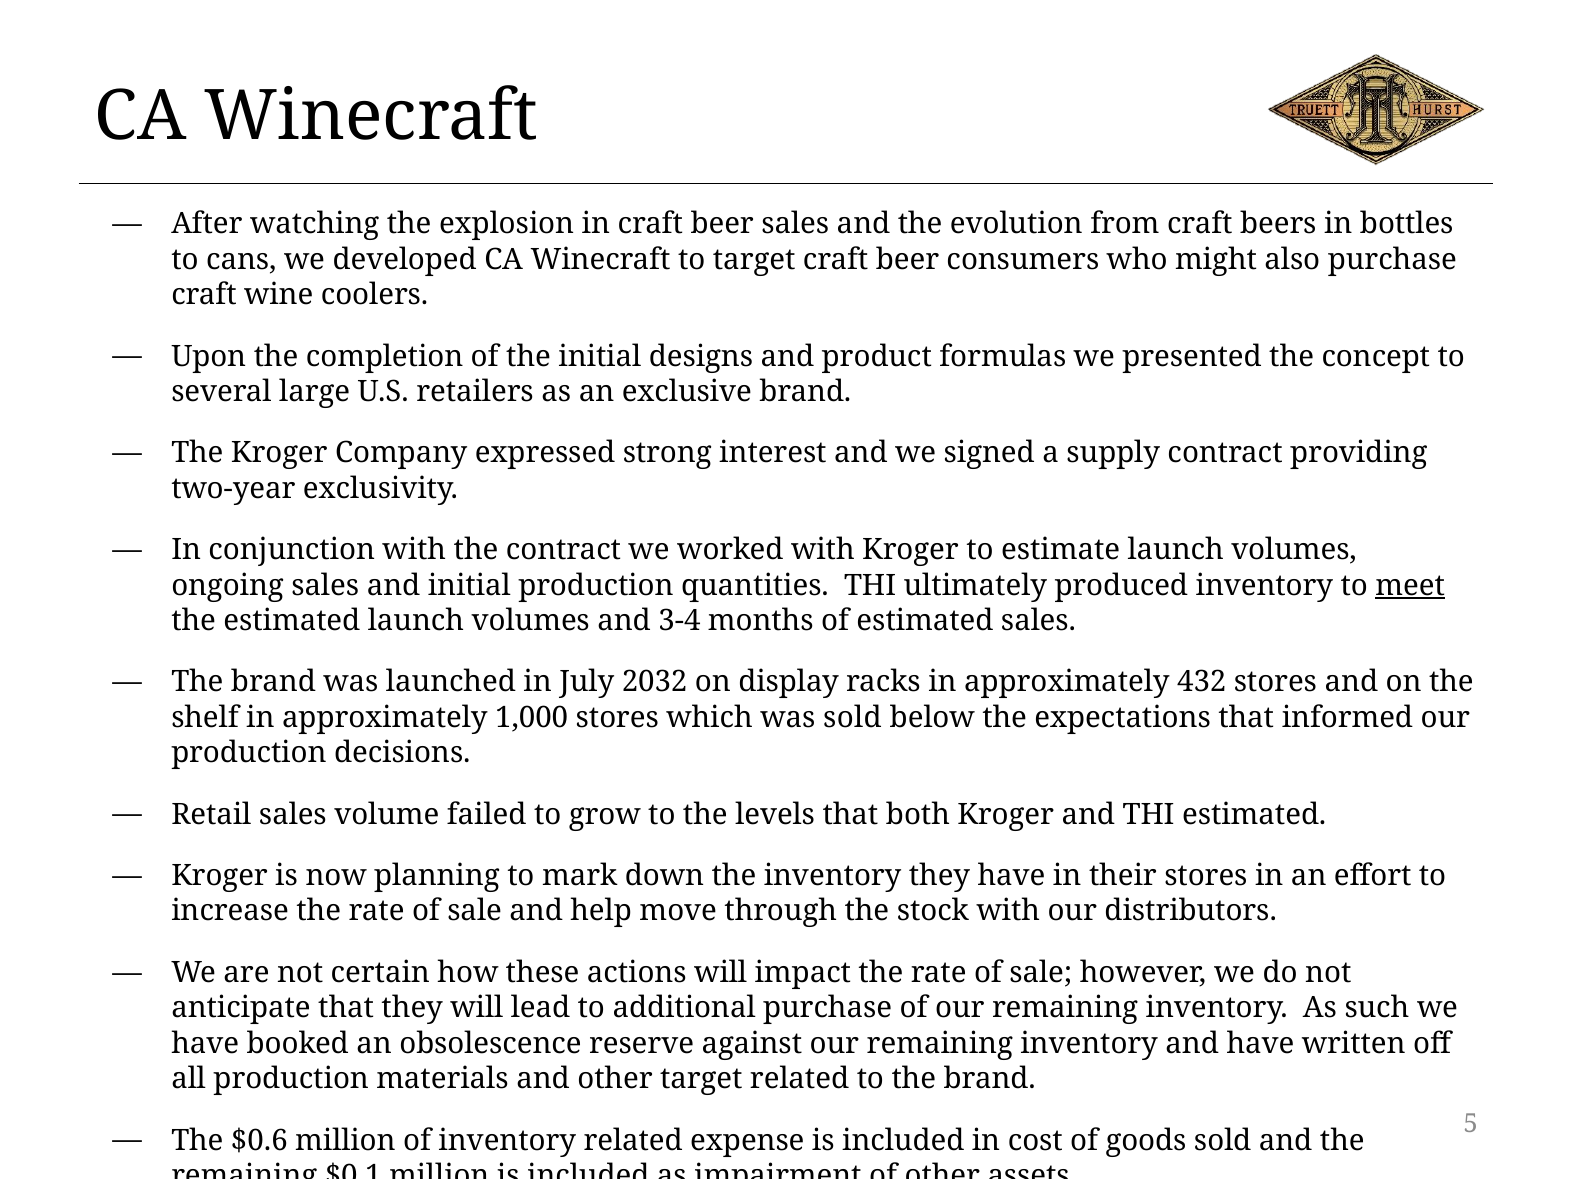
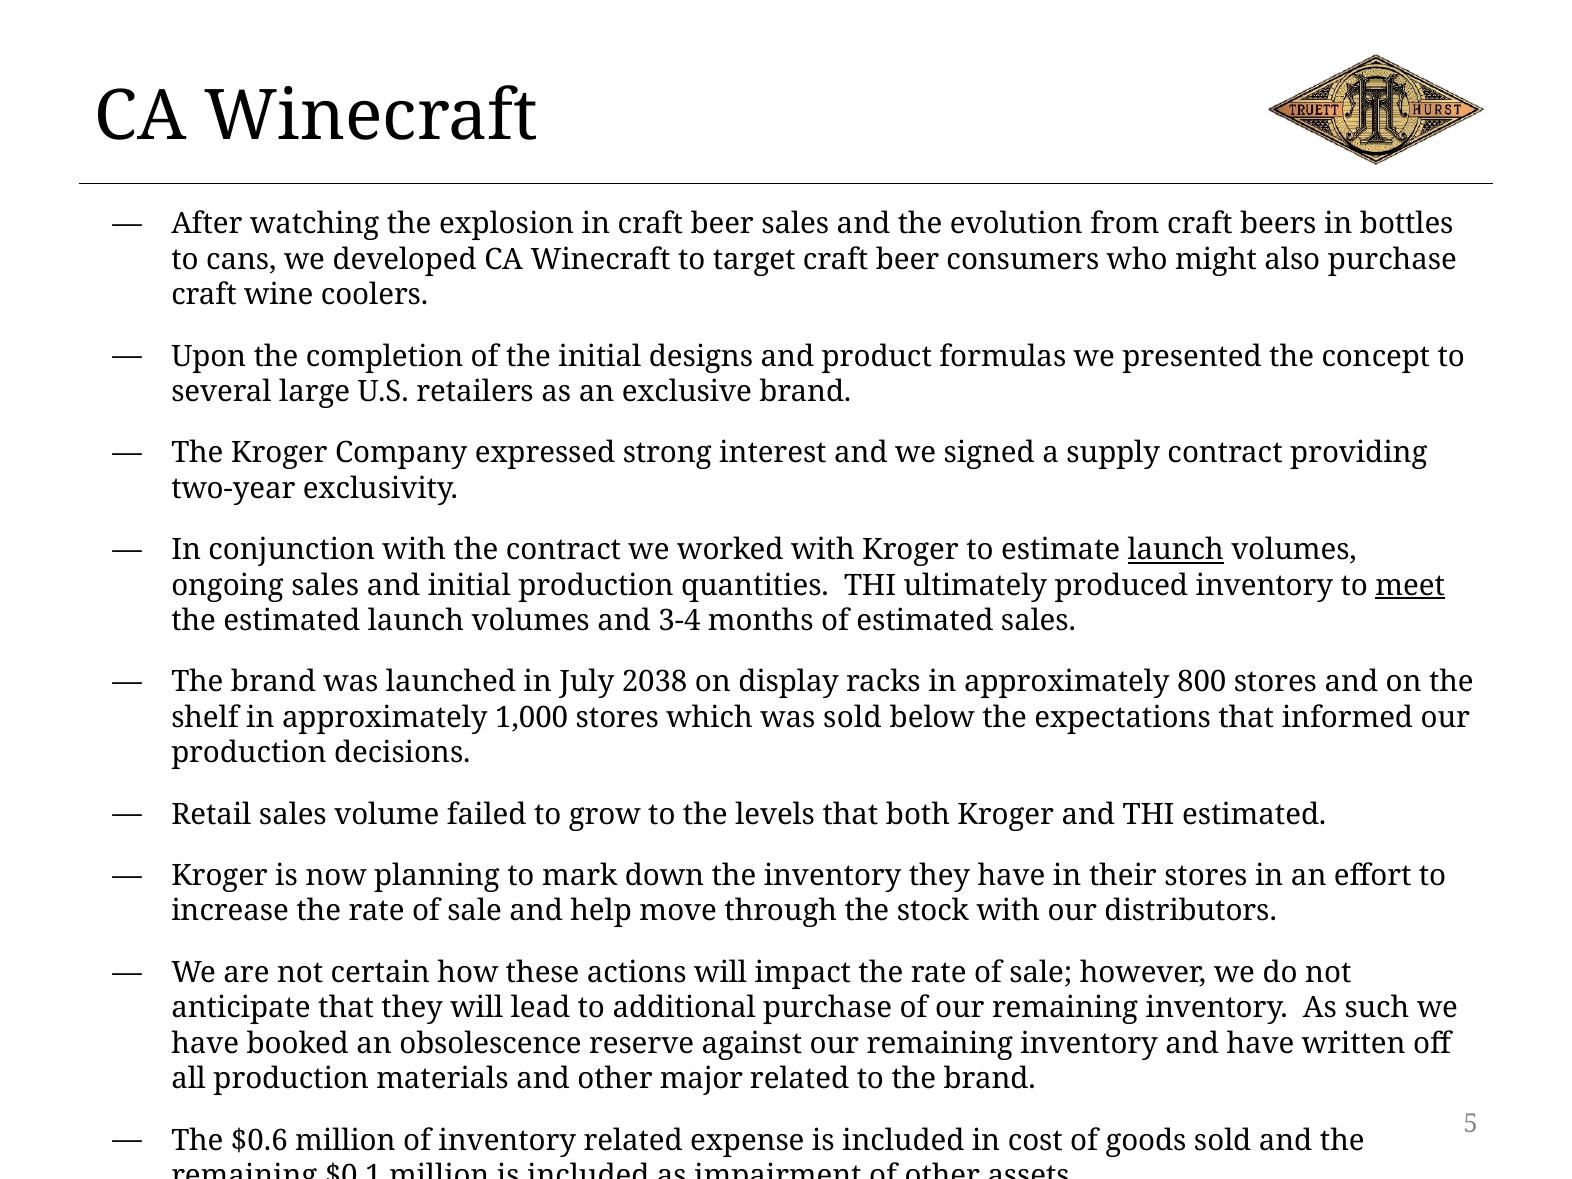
launch underline: none -> present (1176, 550)
2032: 2032 -> 2038 (655, 682)
432: 432 -> 800 (1202, 682)
other target: target -> major (701, 1079)
